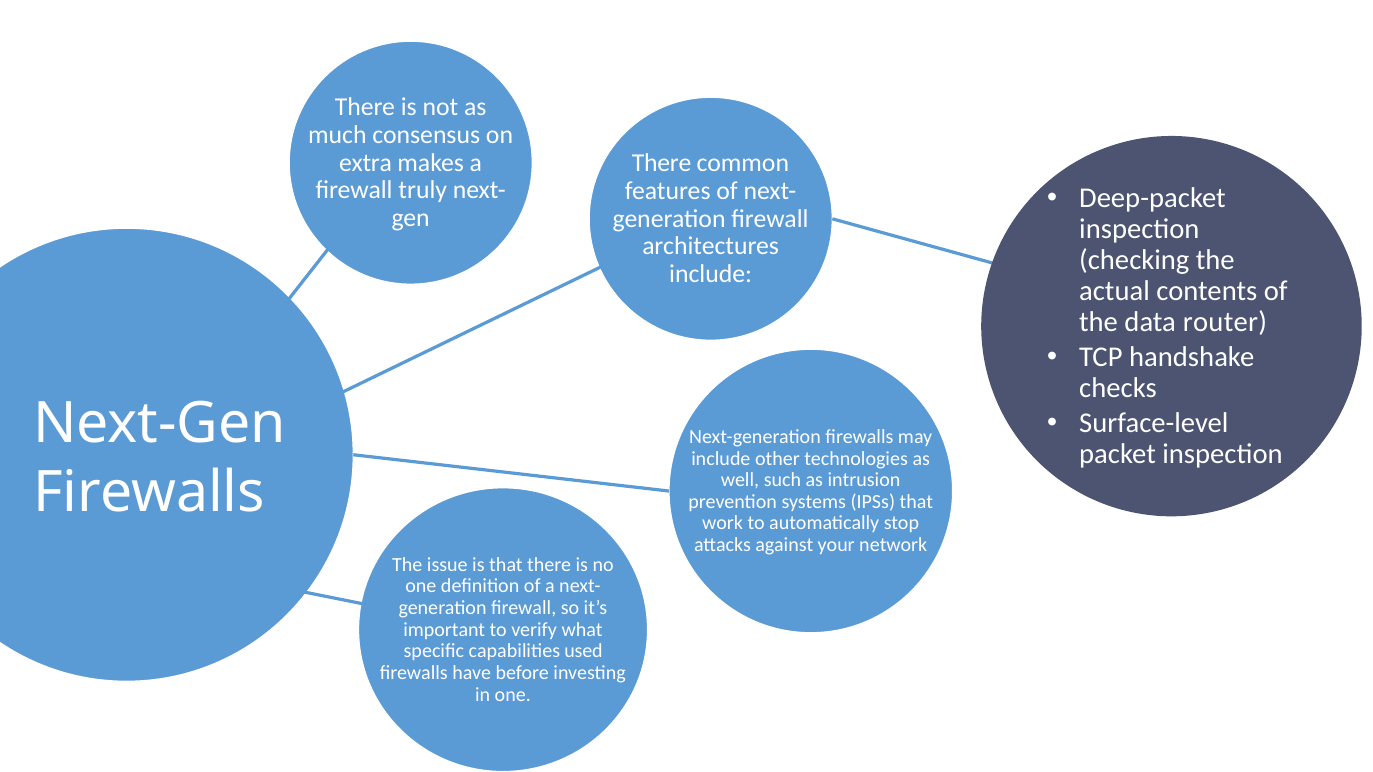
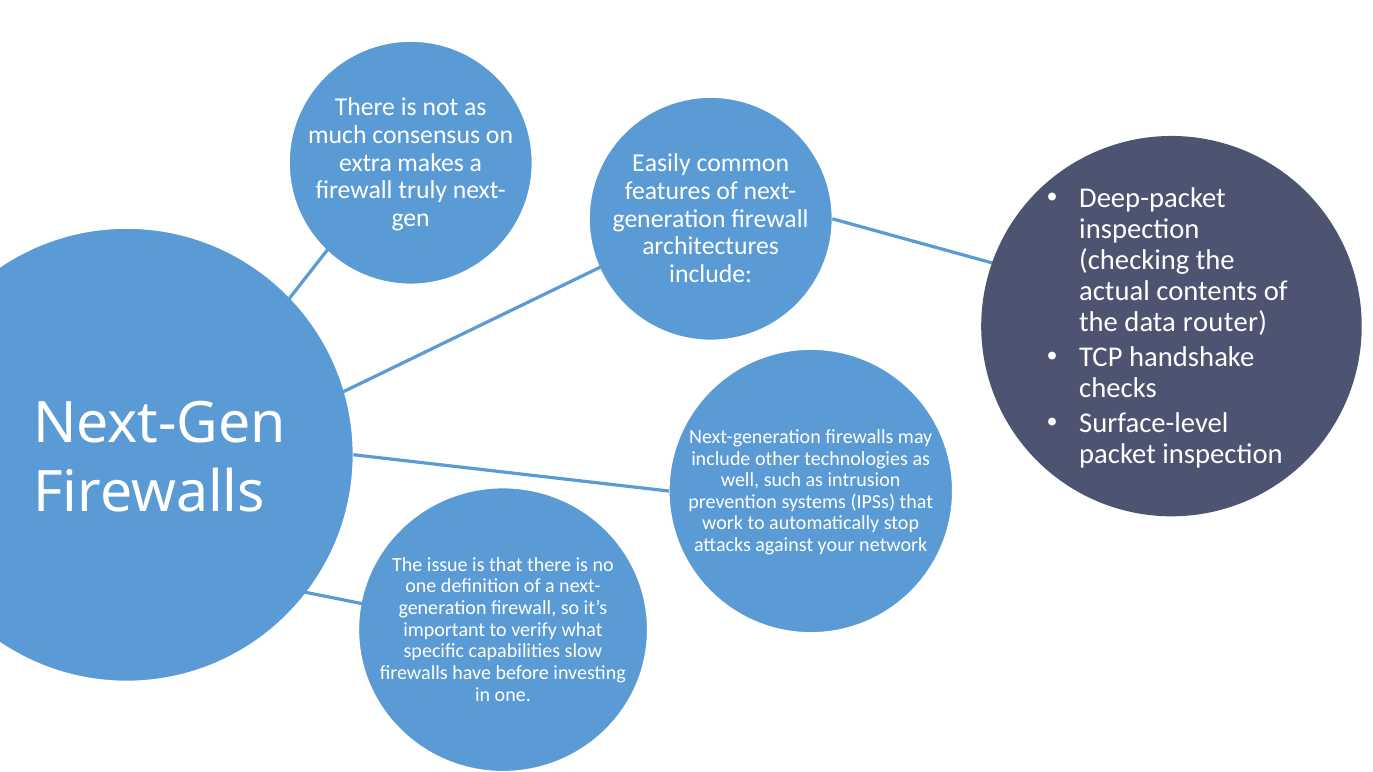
There: There -> Easily (661, 163)
used: used -> slow (583, 651)
